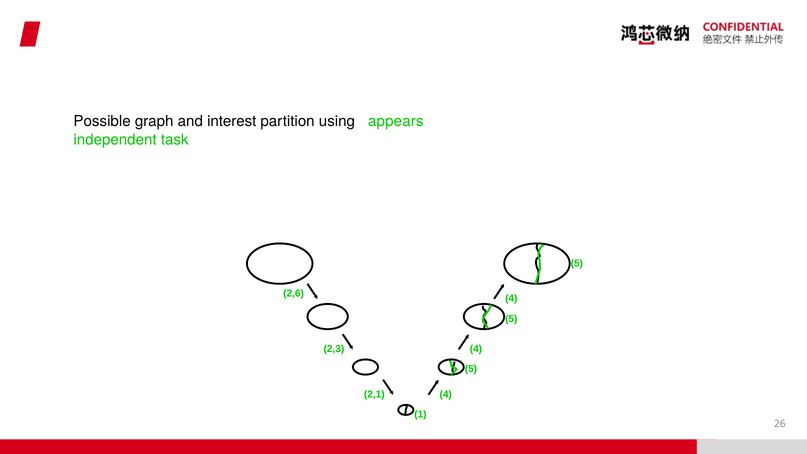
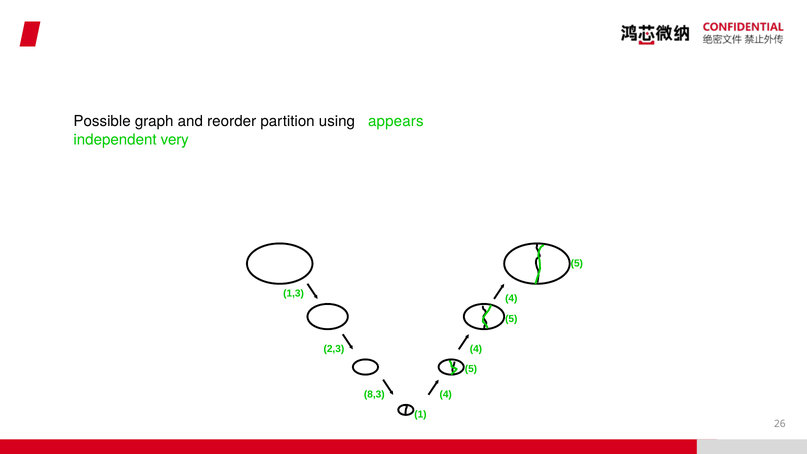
interest: interest -> reorder (232, 121)
task: task -> very (175, 140)
2,6: 2,6 -> 1,3 (294, 293)
2,1: 2,1 -> 8,3 (374, 394)
